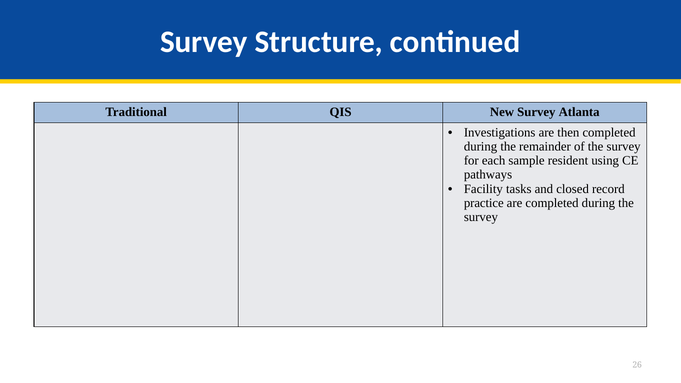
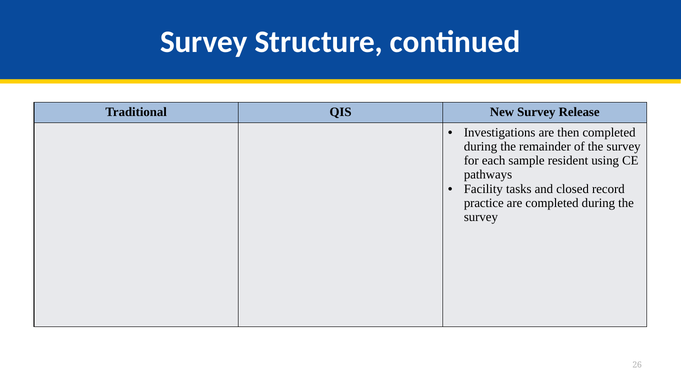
Atlanta: Atlanta -> Release (579, 112)
